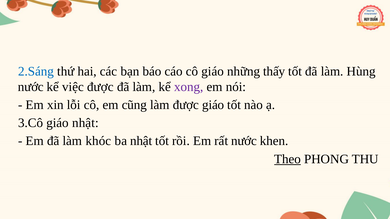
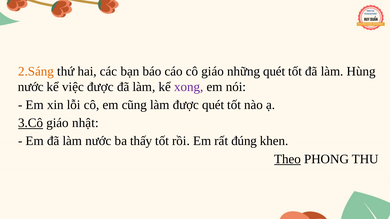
2.Sáng colour: blue -> orange (36, 71)
những thấy: thấy -> quét (274, 71)
được giáo: giáo -> quét (213, 105)
3.Cô underline: none -> present (31, 123)
làm khóc: khóc -> nước (98, 141)
ba nhật: nhật -> thấy (141, 141)
rất nước: nước -> đúng (244, 141)
